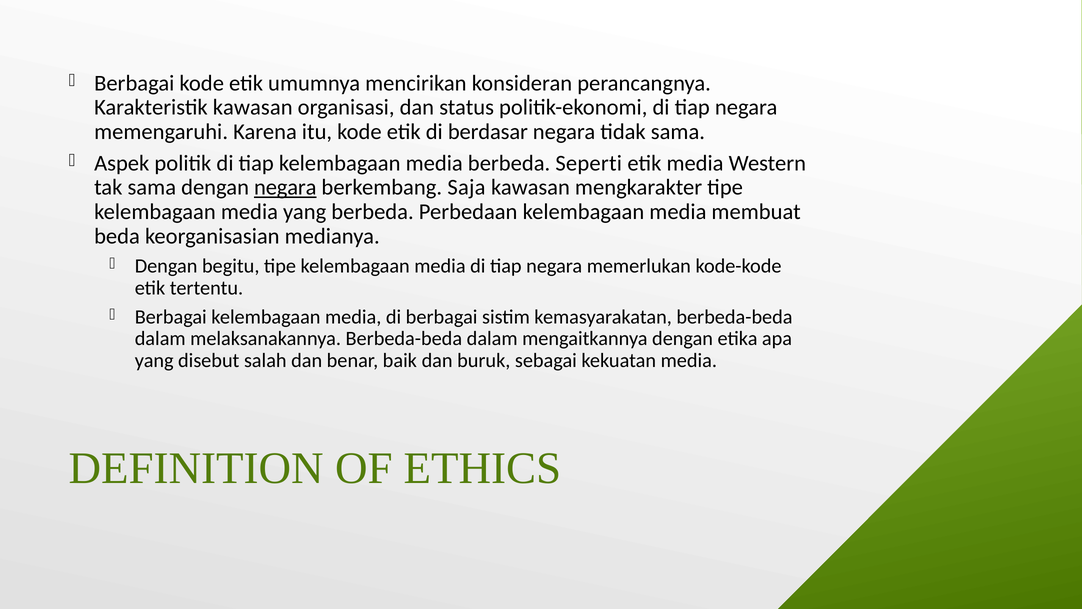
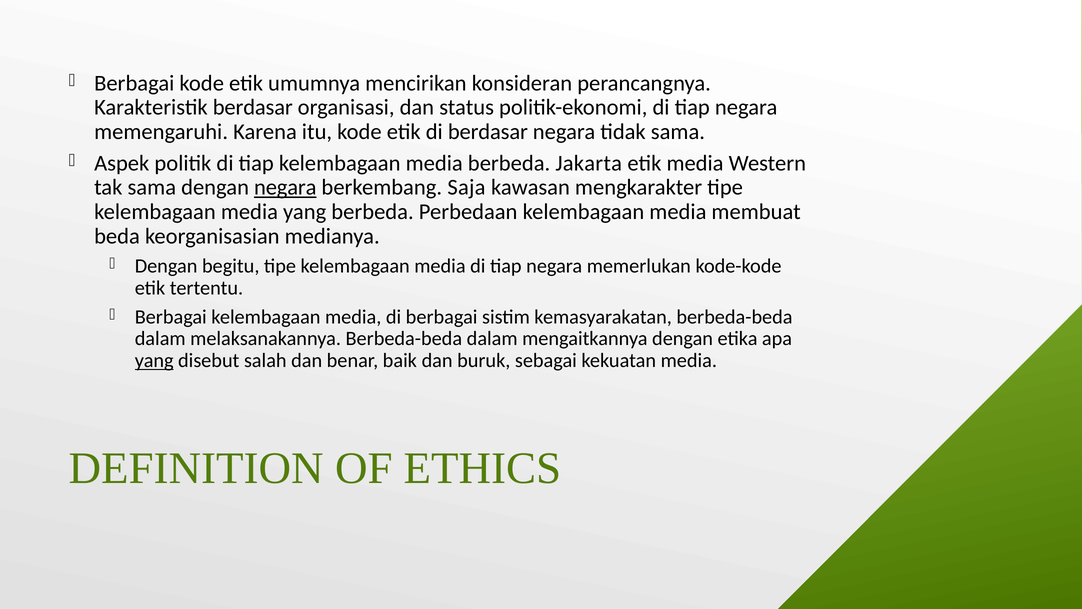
Karakteristik kawasan: kawasan -> berdasar (253, 107)
Seperti: Seperti -> Jakarta (589, 163)
yang underline: none -> present (154, 360)
